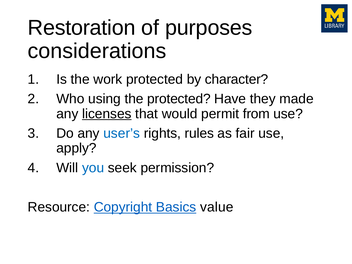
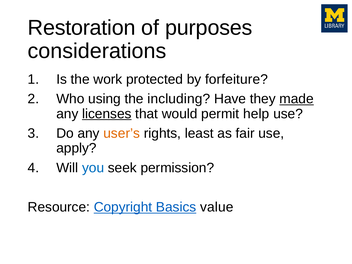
character: character -> forfeiture (236, 79)
the protected: protected -> including (179, 99)
made underline: none -> present (297, 99)
from: from -> help (256, 114)
user’s colour: blue -> orange (122, 133)
rules: rules -> least (199, 133)
